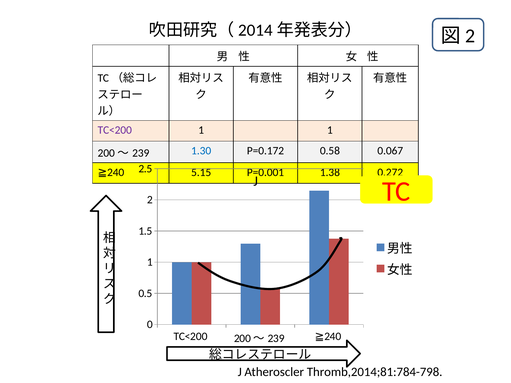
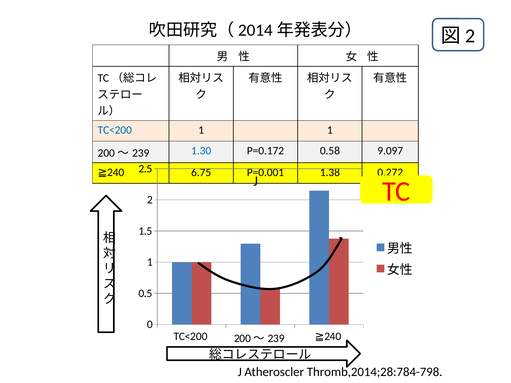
TC<200 colour: purple -> blue (115, 130)
0.067: 0.067 -> 9.097 (390, 151)
5.15: 5.15 -> 6.75 (201, 172)
Thromb,2014;81:784-798: Thromb,2014;81:784-798 -> Thromb,2014;28:784-798 (375, 372)
